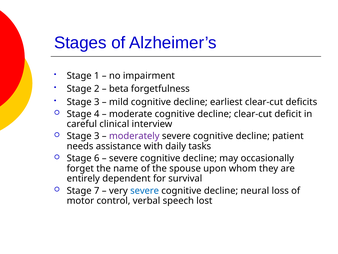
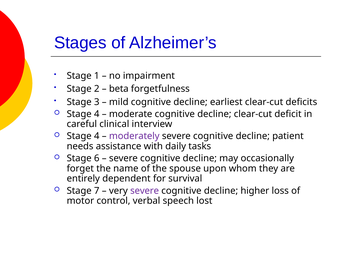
3: 3 -> 4 (97, 136)
severe colour: blue -> purple (145, 190)
neural: neural -> higher (255, 190)
